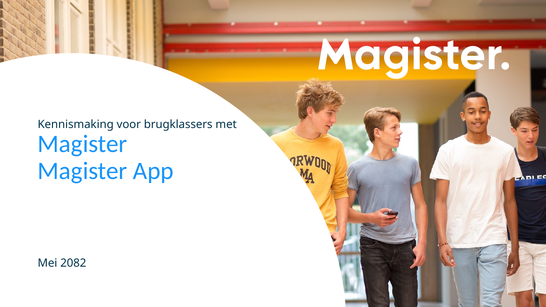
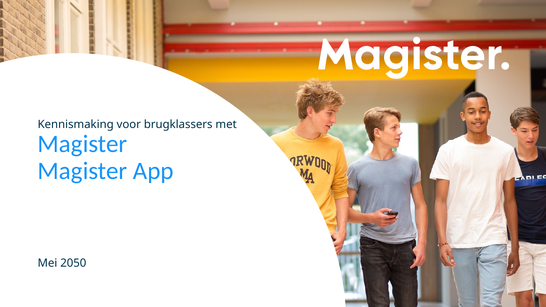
2082: 2082 -> 2050 (73, 263)
